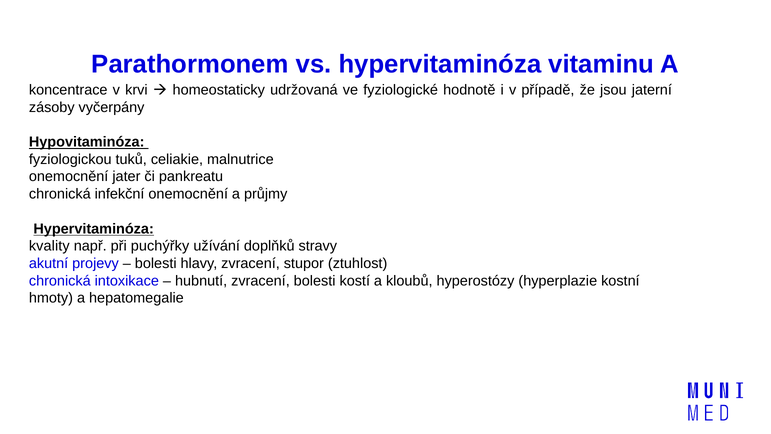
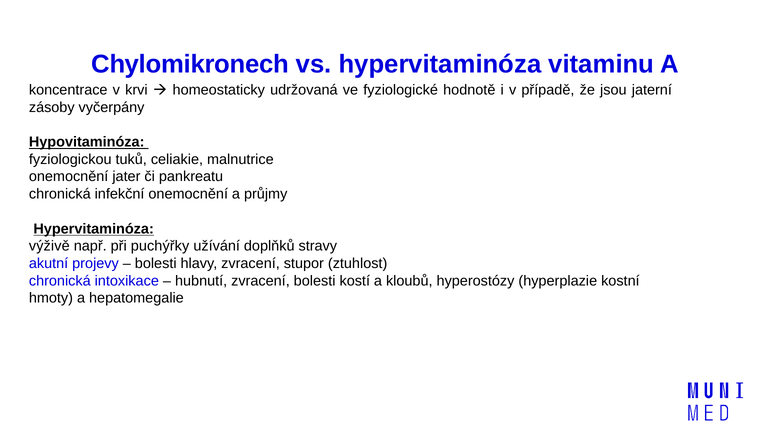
Parathormonem: Parathormonem -> Chylomikronech (190, 64)
kvality: kvality -> výživě (49, 246)
